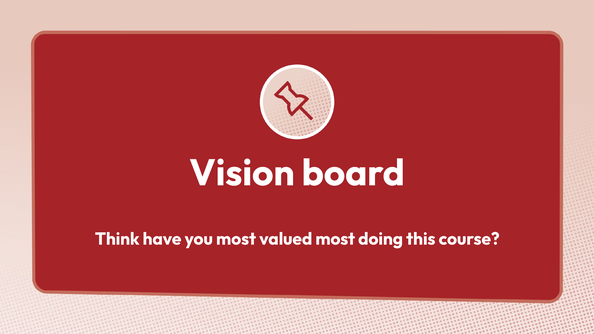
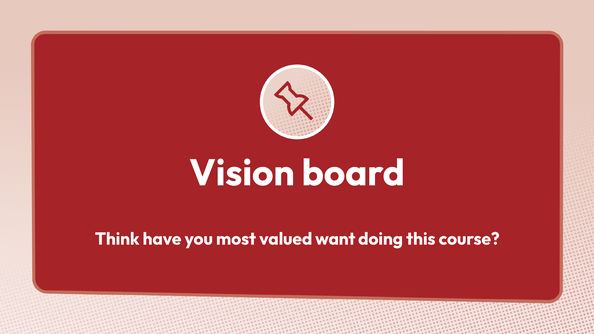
valued most: most -> want (335, 239)
